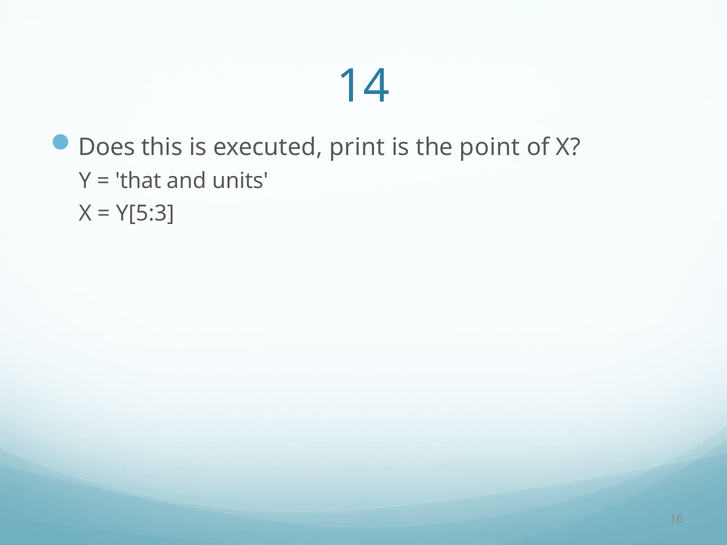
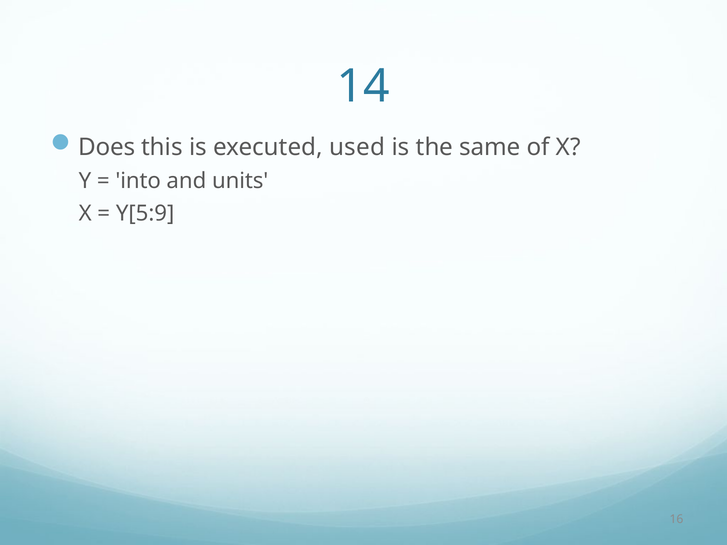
print: print -> used (357, 147)
point: point -> same (490, 147)
that: that -> into (138, 181)
Y[5:3: Y[5:3 -> Y[5:9 (145, 214)
